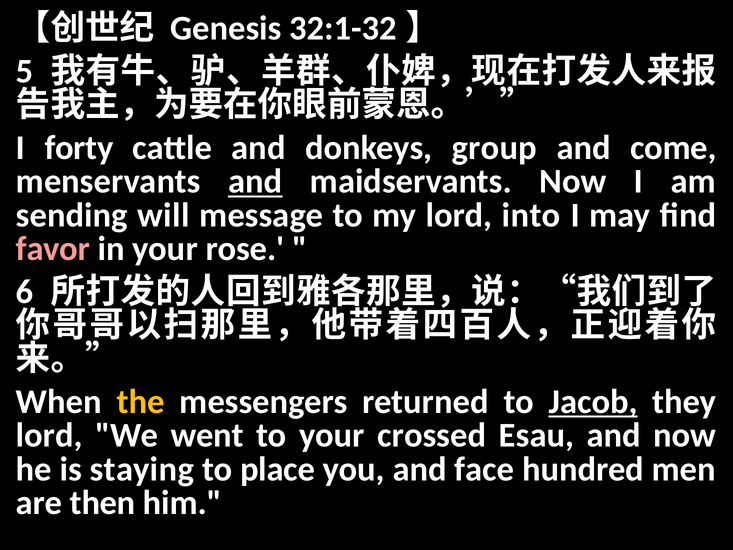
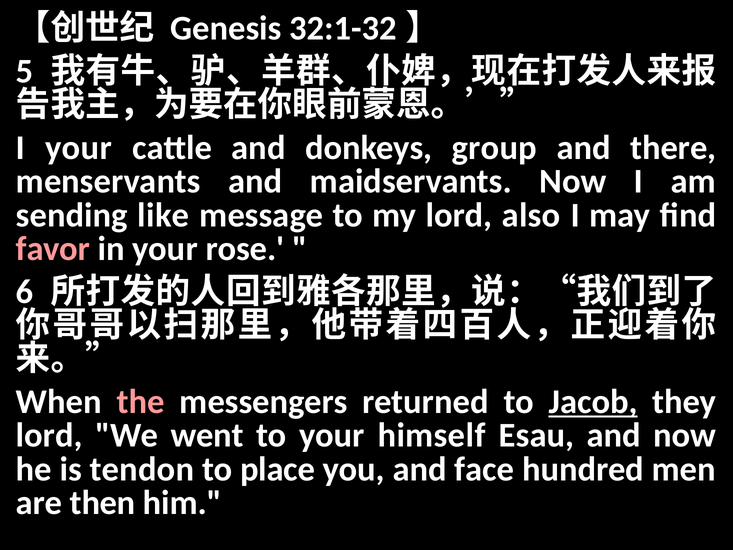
I forty: forty -> your (79, 148)
come: come -> there (673, 148)
and underline: present -> none (255, 181)
will: will -> like (163, 215)
into: into -> also (531, 215)
the colour: yellow -> pink (141, 402)
crossed: crossed -> himself (432, 435)
staying: staying -> tendon (142, 469)
